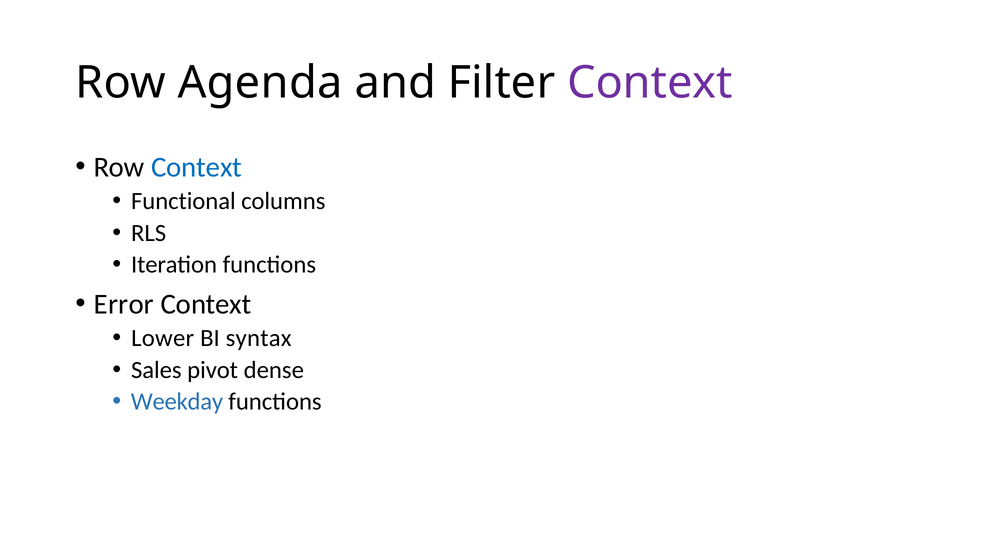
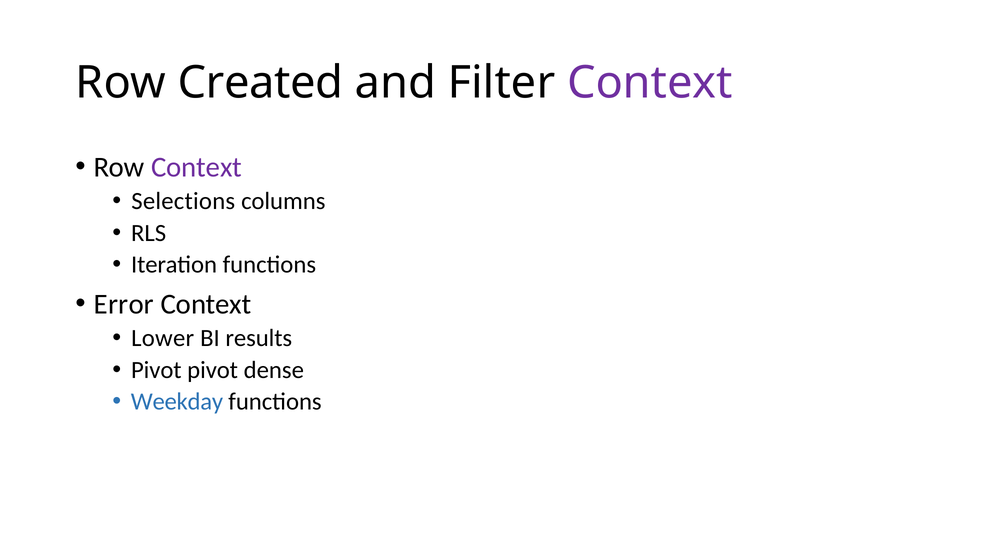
Agenda: Agenda -> Created (260, 83)
Context colour: blue -> purple (197, 167)
Functional: Functional -> Selections (183, 201)
syntax: syntax -> results (259, 338)
Sales: Sales -> Pivot (156, 370)
